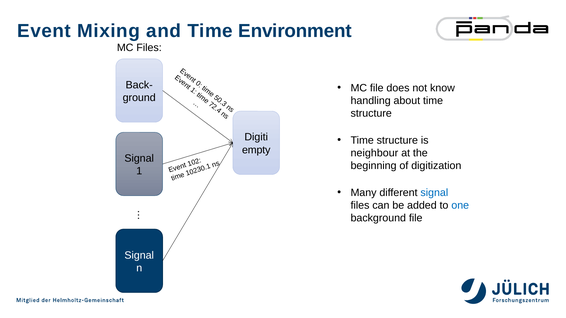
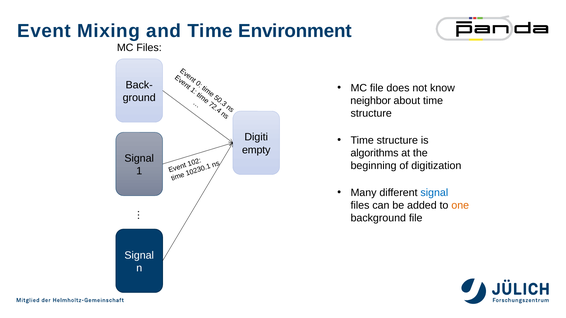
handling: handling -> neighbor (371, 101)
neighbour: neighbour -> algorithms (375, 153)
one colour: blue -> orange (460, 206)
